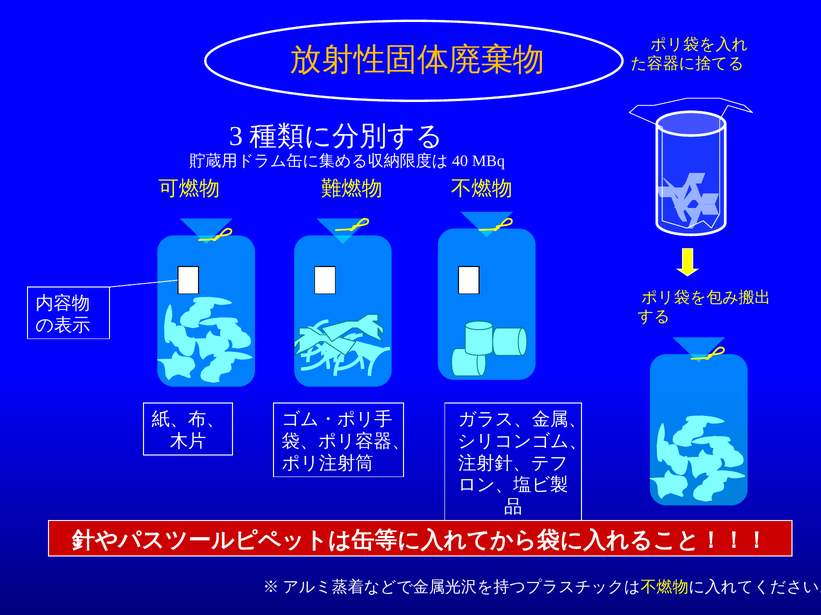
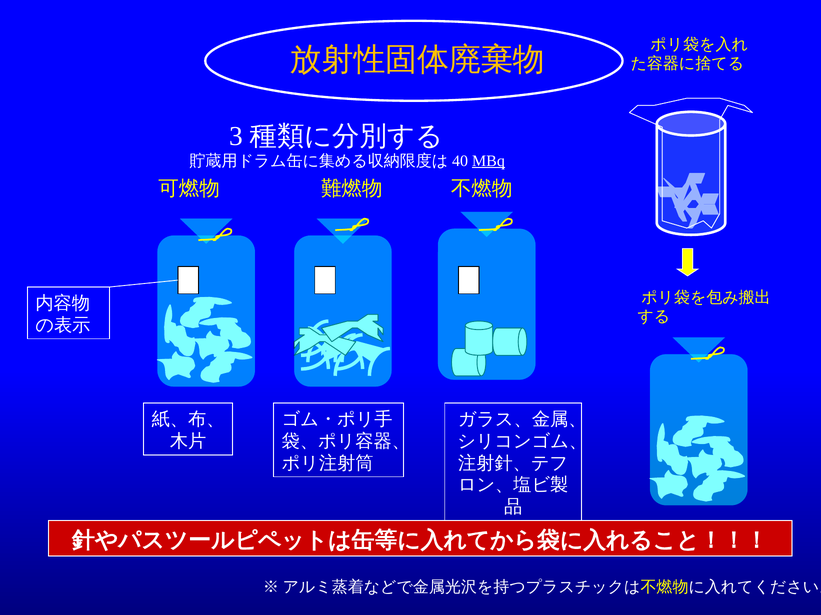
MBq underline: none -> present (488, 161)
